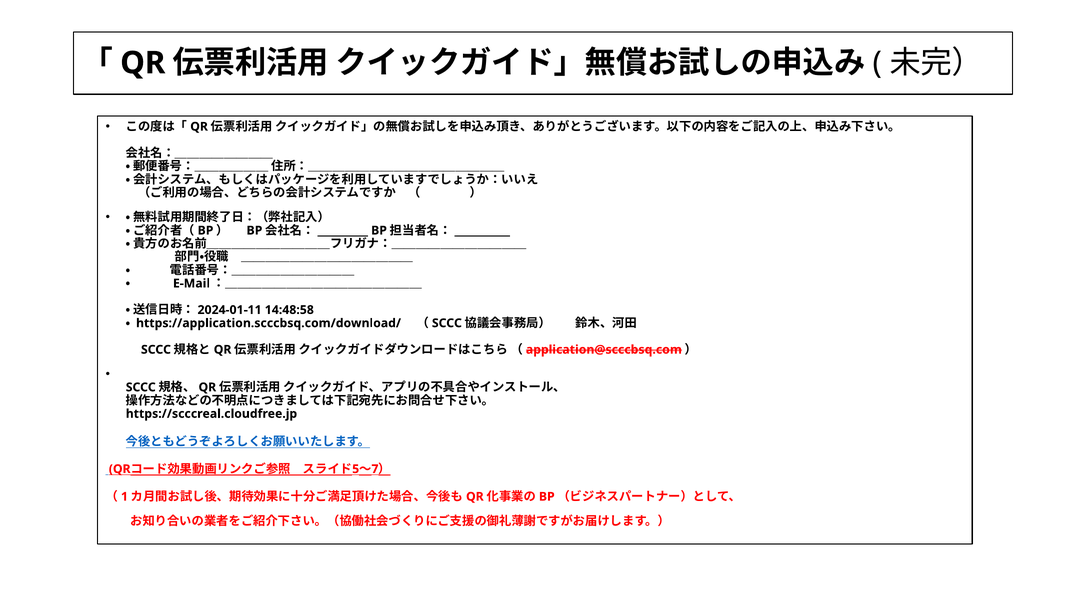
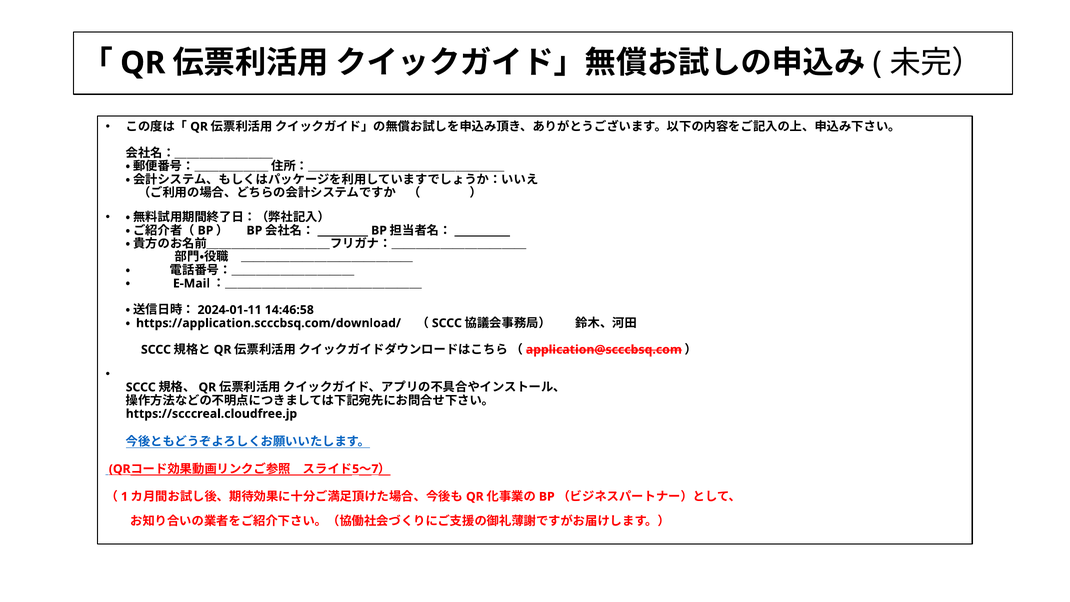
14:48:58: 14:48:58 -> 14:46:58 (289, 310)
